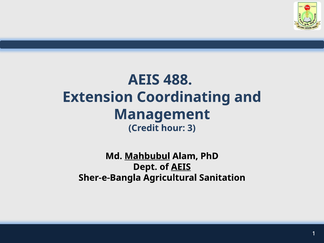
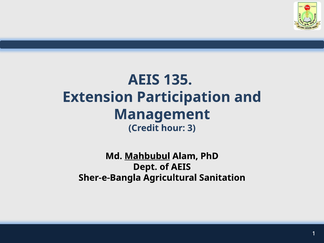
488: 488 -> 135 (178, 80)
Coordinating: Coordinating -> Participation (184, 97)
AEIS underline: present -> none (181, 167)
